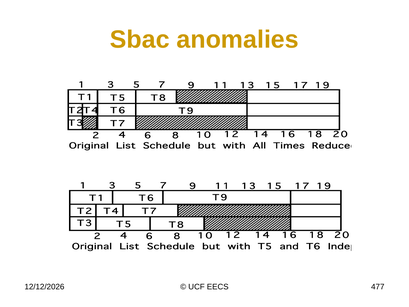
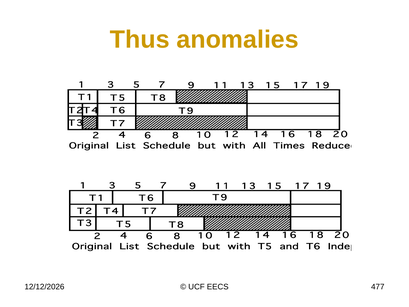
Sbac: Sbac -> Thus (140, 40)
